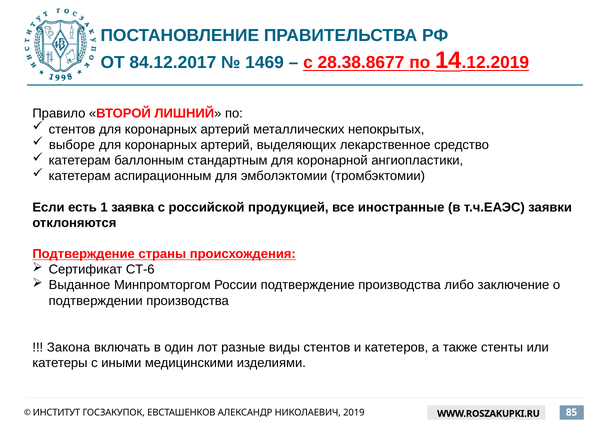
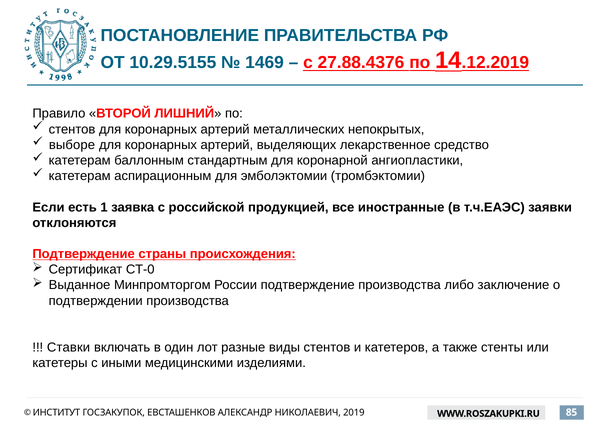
84.12.2017: 84.12.2017 -> 10.29.5155 (173, 63)
28.38.8677: 28.38.8677 -> 27.88.4376 (361, 63)
СТ-6: СТ-6 -> СТ-0 (140, 270)
Закона: Закона -> Ставки (69, 348)
